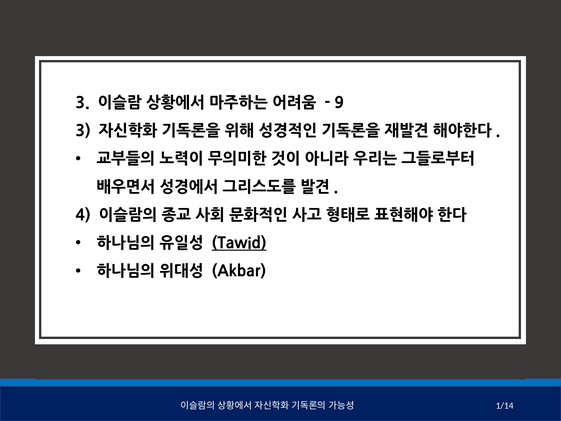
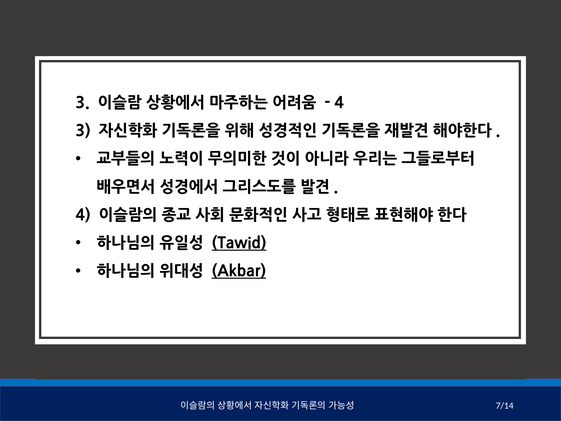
9: 9 -> 4 (339, 103)
Akbar underline: none -> present (239, 271)
1/14: 1/14 -> 7/14 (505, 406)
